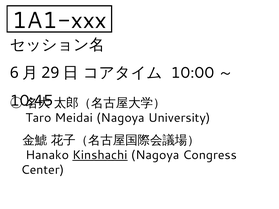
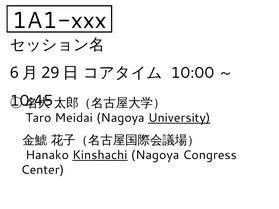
University underline: none -> present (179, 118)
